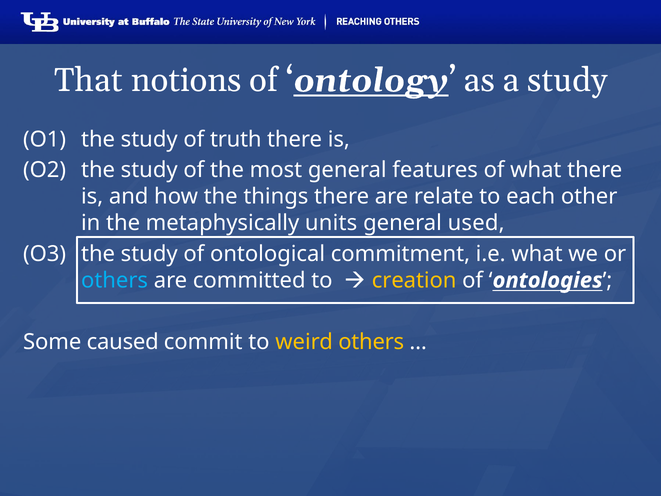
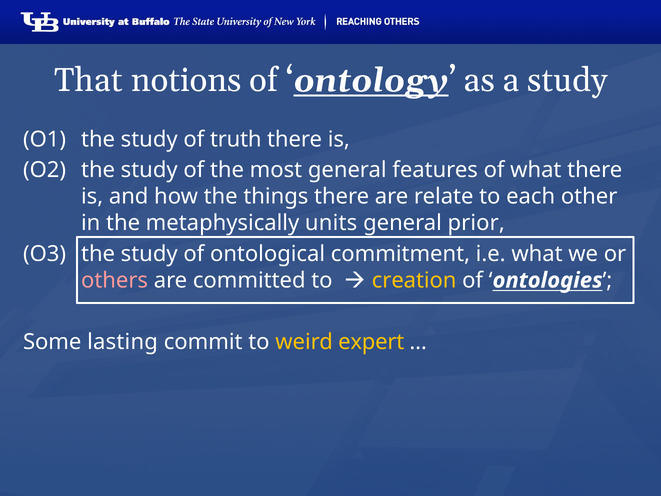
used: used -> prior (476, 223)
others colour: light blue -> pink (115, 280)
caused: caused -> lasting (123, 342)
weird others: others -> expert (371, 342)
